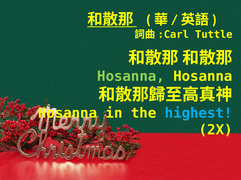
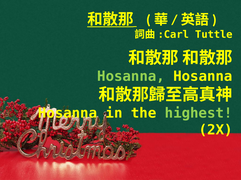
highest colour: light blue -> light green (199, 113)
